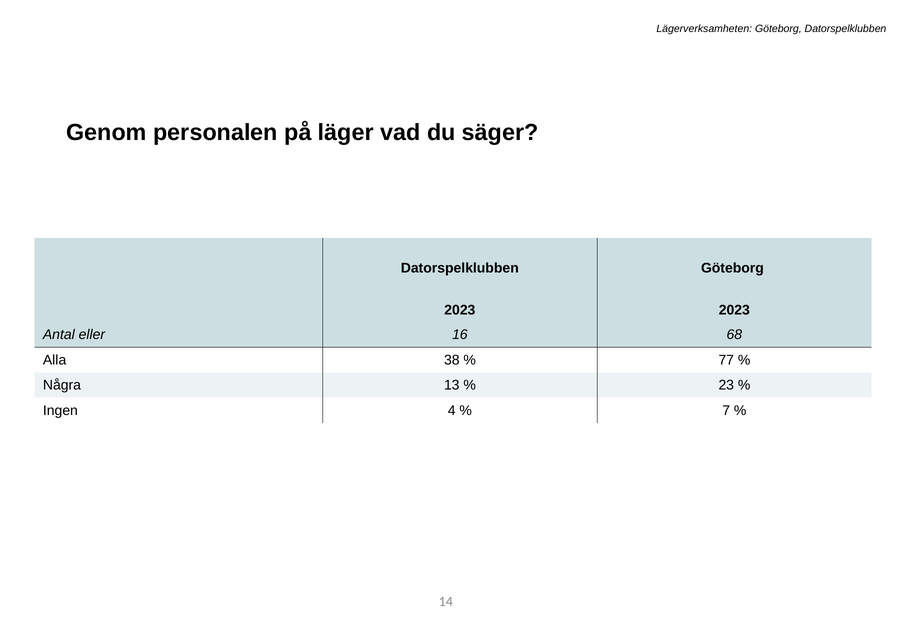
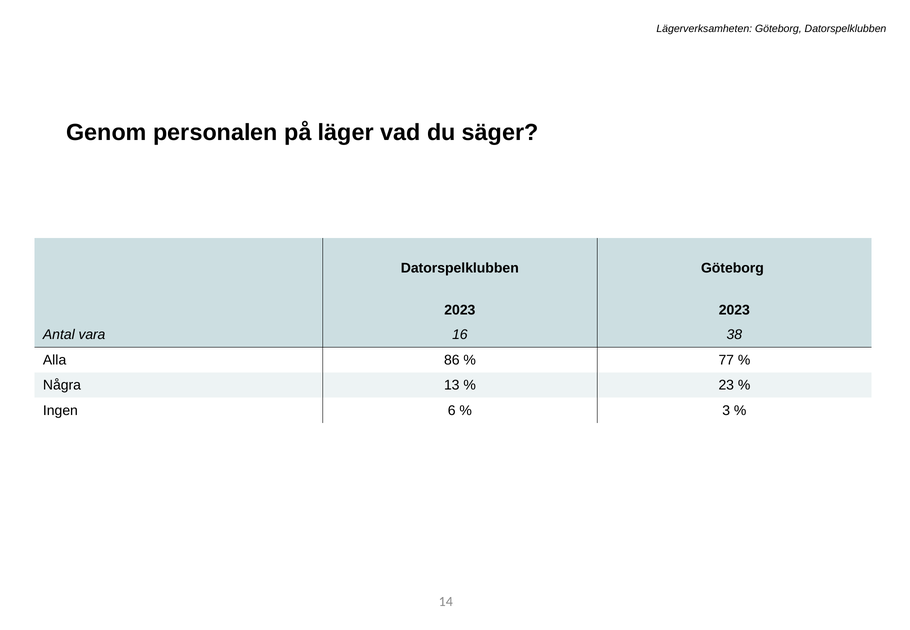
eller: eller -> vara (92, 335)
68: 68 -> 38 (734, 335)
38: 38 -> 86 (452, 360)
4: 4 -> 6 (452, 410)
7: 7 -> 3 (726, 410)
